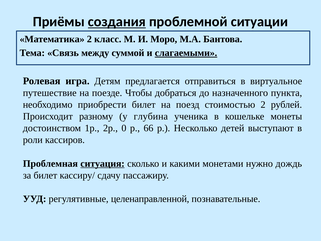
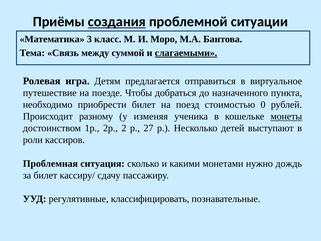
Математика 2: 2 -> 3 (89, 39)
стоимостью 2: 2 -> 0 (263, 105)
глубина: глубина -> изменяя (151, 116)
монеты underline: none -> present (286, 116)
0: 0 -> 2 (124, 128)
66: 66 -> 27 (148, 128)
ситуация underline: present -> none (102, 163)
целенаправленной: целенаправленной -> классифицировать (150, 199)
